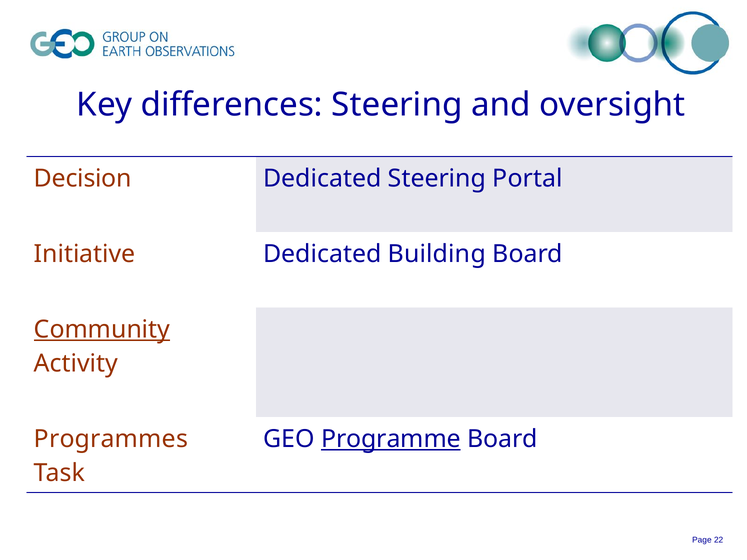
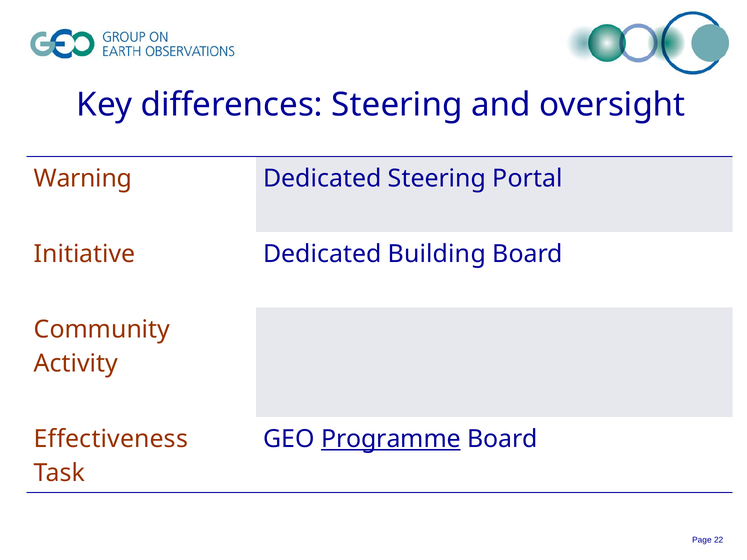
Decision: Decision -> Warning (83, 179)
Community underline: present -> none (102, 330)
Programmes: Programmes -> Effectiveness (111, 439)
